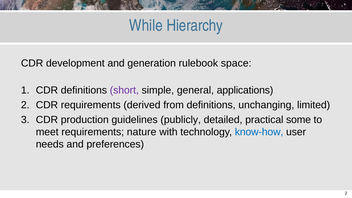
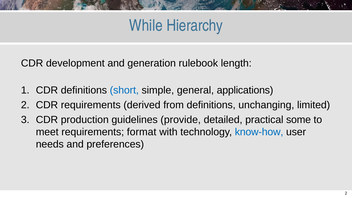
space: space -> length (236, 63)
short colour: purple -> blue (124, 90)
publicly: publicly -> provide (181, 120)
nature: nature -> format (142, 132)
